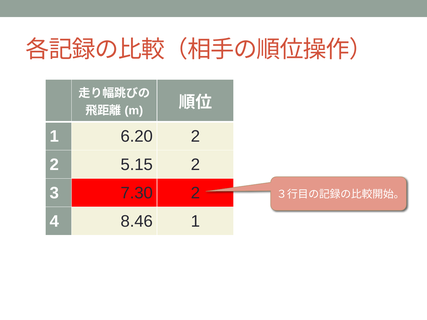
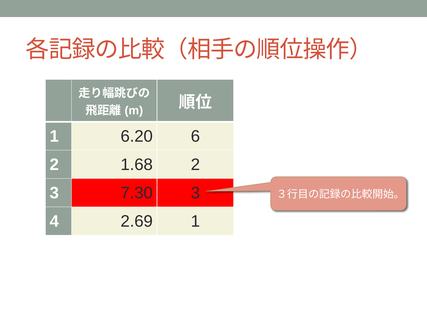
6.20 2: 2 -> 6 (195, 136)
5.15: 5.15 -> 1.68 (137, 165)
7.30 2: 2 -> 3 (195, 193)
8.46: 8.46 -> 2.69 (137, 221)
